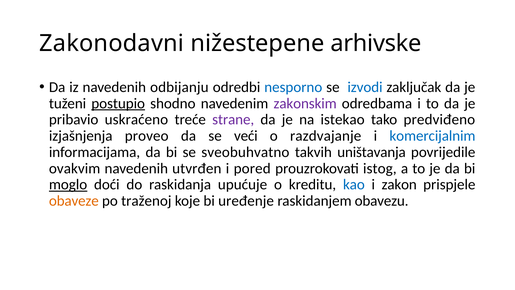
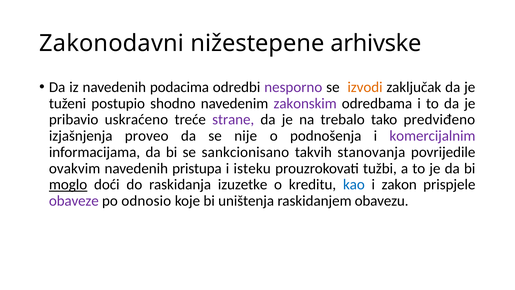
odbijanju: odbijanju -> podacima (179, 87)
nesporno colour: blue -> purple (293, 87)
izvodi colour: blue -> orange (365, 87)
postupio underline: present -> none (118, 103)
istekao: istekao -> trebalo (343, 120)
veći: veći -> nije (246, 136)
razdvajanje: razdvajanje -> podnošenja (326, 136)
komercijalnim colour: blue -> purple (432, 136)
sveobuhvatno: sveobuhvatno -> sankcionisano (245, 152)
uništavanja: uništavanja -> stanovanja (371, 152)
utvrđen: utvrđen -> pristupa (197, 168)
pored: pored -> isteku (252, 168)
istog: istog -> tužbi (380, 168)
upućuje: upućuje -> izuzetke (243, 184)
obaveze colour: orange -> purple (74, 201)
traženoj: traženoj -> odnosio (146, 201)
uređenje: uređenje -> uništenja (246, 201)
